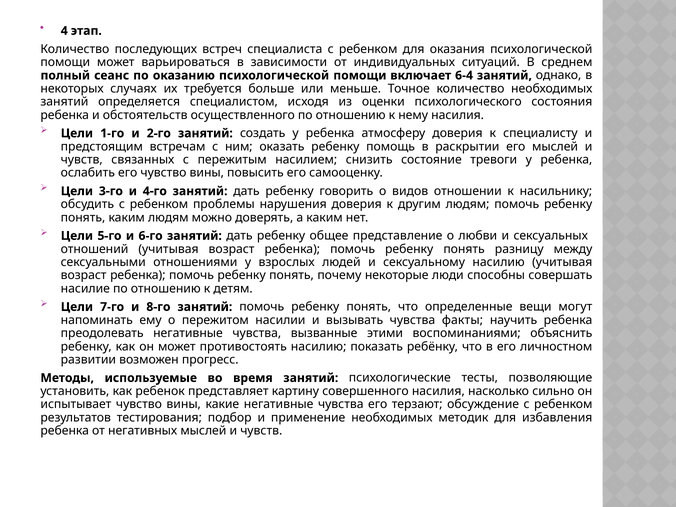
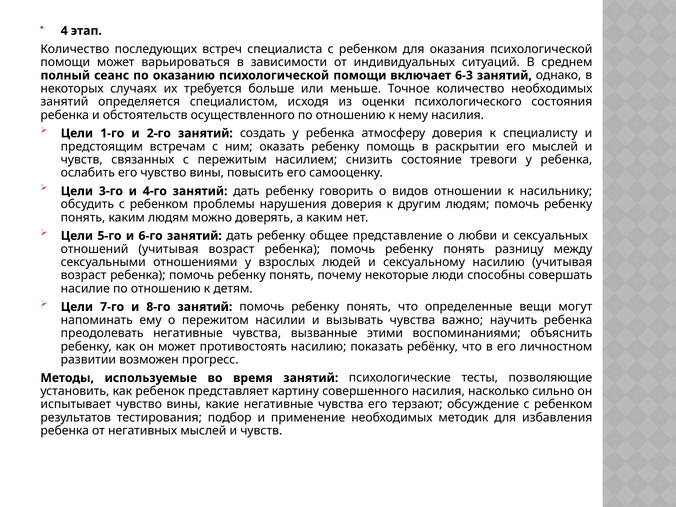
6-4: 6-4 -> 6-3 (464, 75)
факты: факты -> важно (463, 320)
